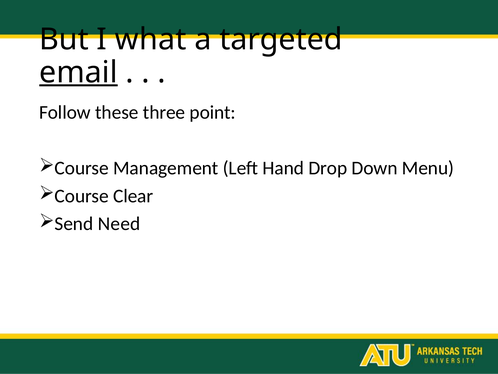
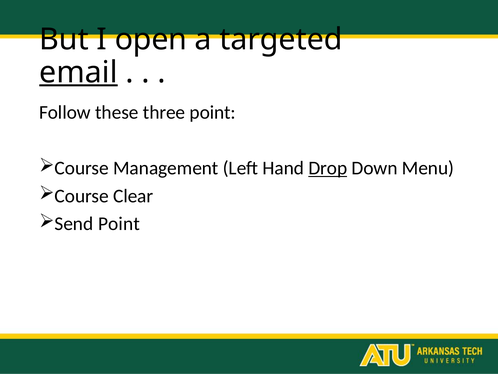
what: what -> open (151, 39)
Drop underline: none -> present (328, 168)
Send Need: Need -> Point (119, 224)
